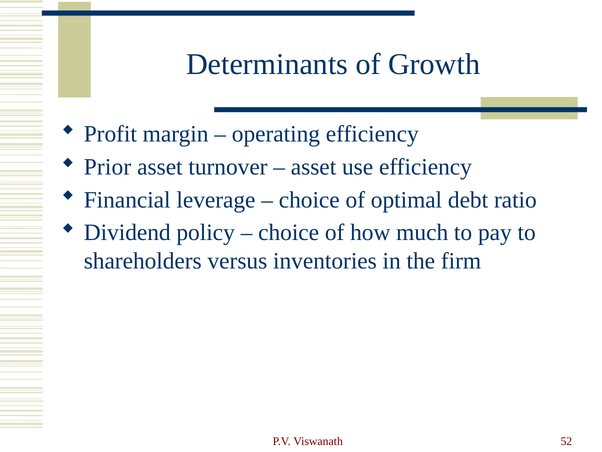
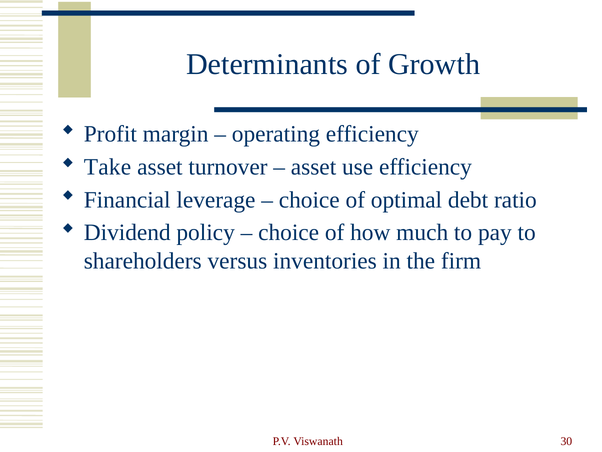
Prior: Prior -> Take (107, 167)
52: 52 -> 30 (566, 441)
